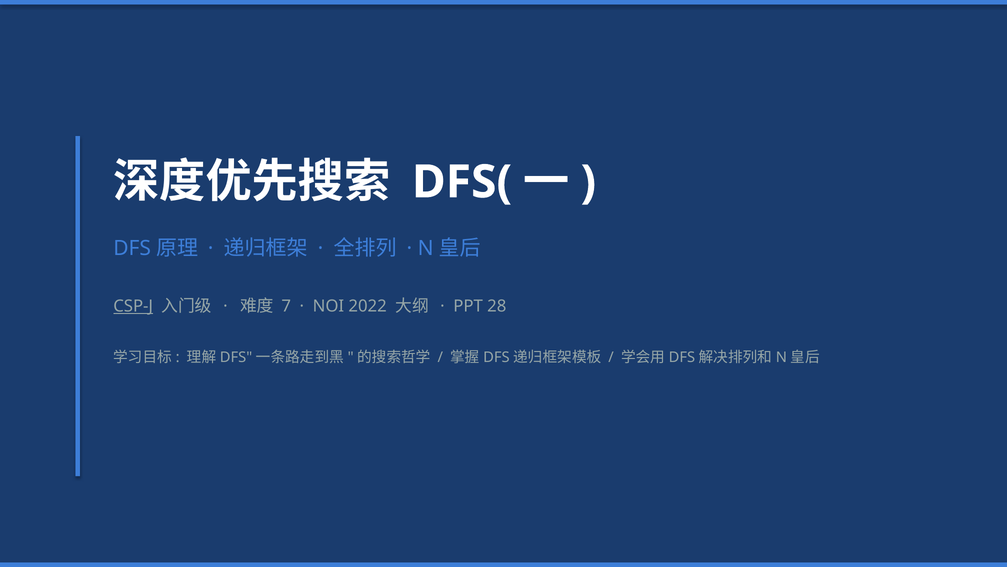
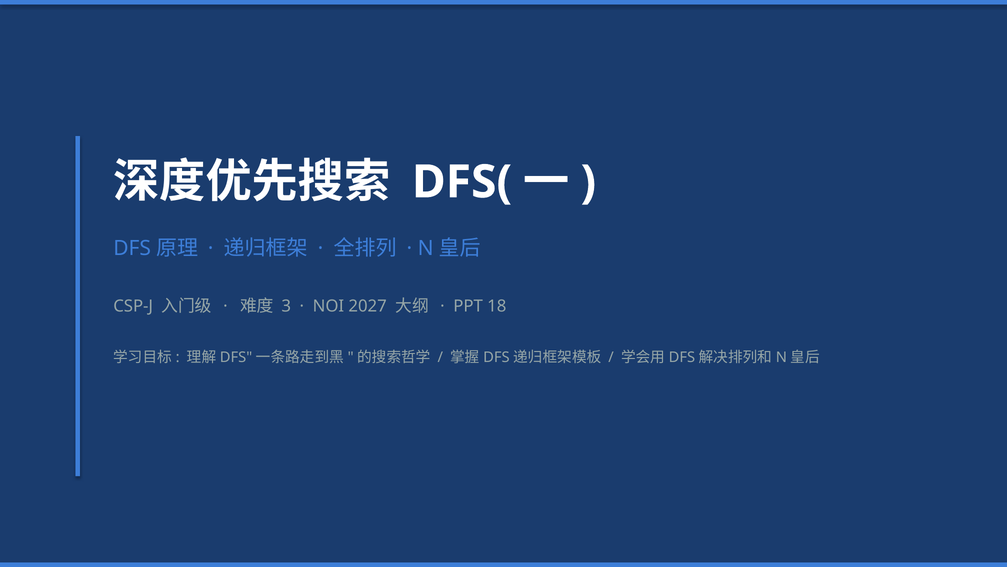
CSP-J underline: present -> none (133, 306)
7: 7 -> 3 (286, 306)
2022: 2022 -> 2027 (368, 306)
28: 28 -> 18 (497, 306)
